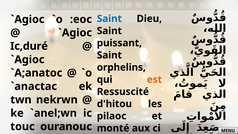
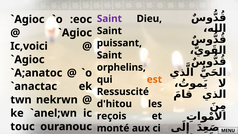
Saint colour: blue -> purple (109, 19)
Ic,duré: Ic,duré -> Ic,voici (29, 46)
pilaoc: pilaoc -> reçois (112, 116)
